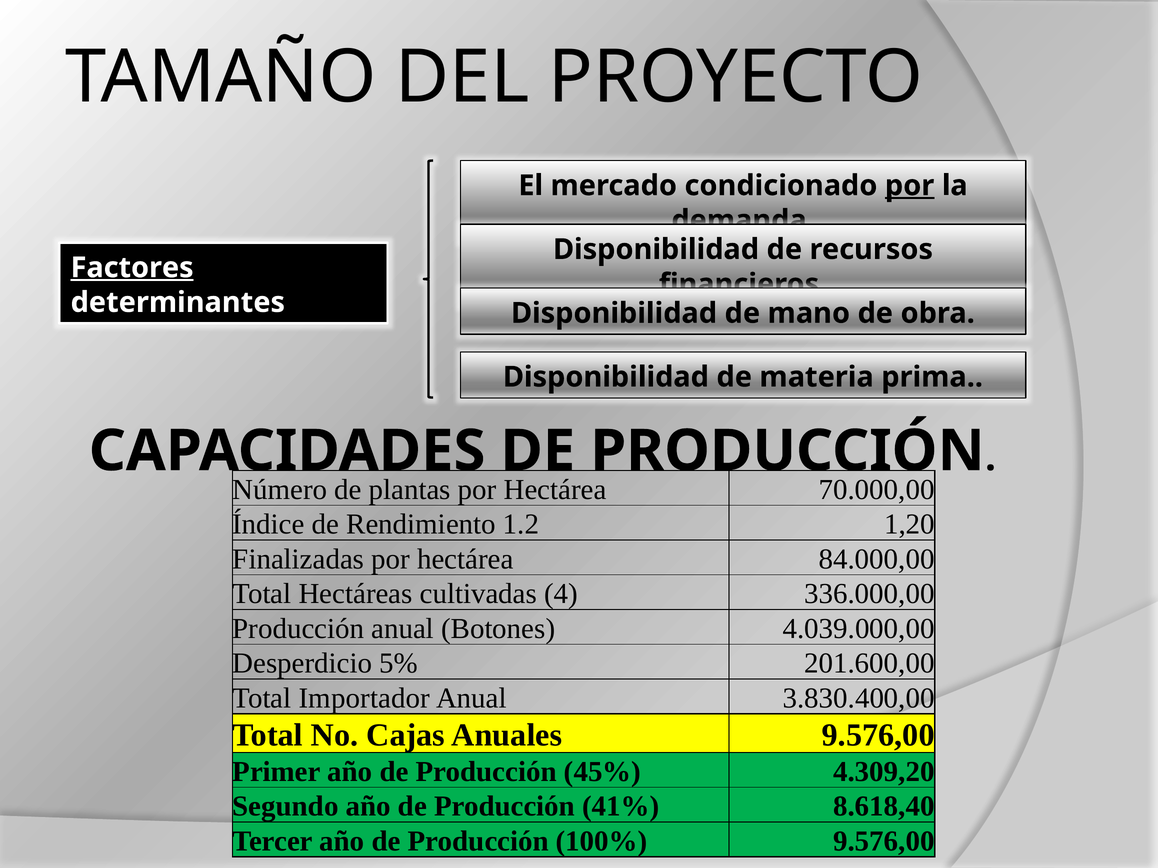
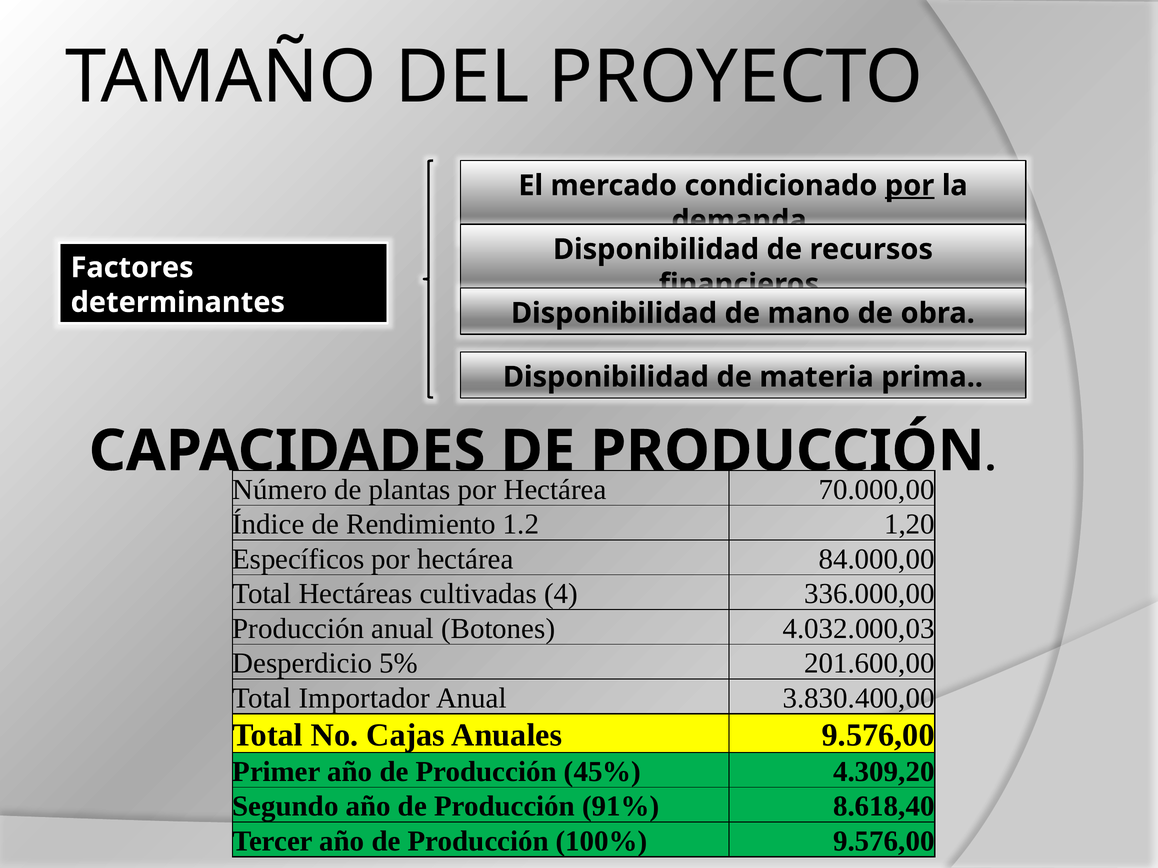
Factores underline: present -> none (132, 268)
Finalizadas: Finalizadas -> Específicos (298, 559)
4.039.000,00: 4.039.000,00 -> 4.032.000,03 (859, 629)
41%: 41% -> 91% (621, 807)
